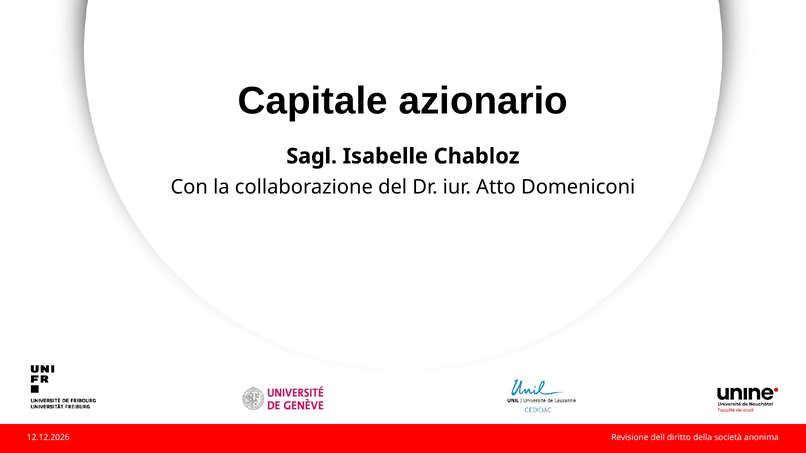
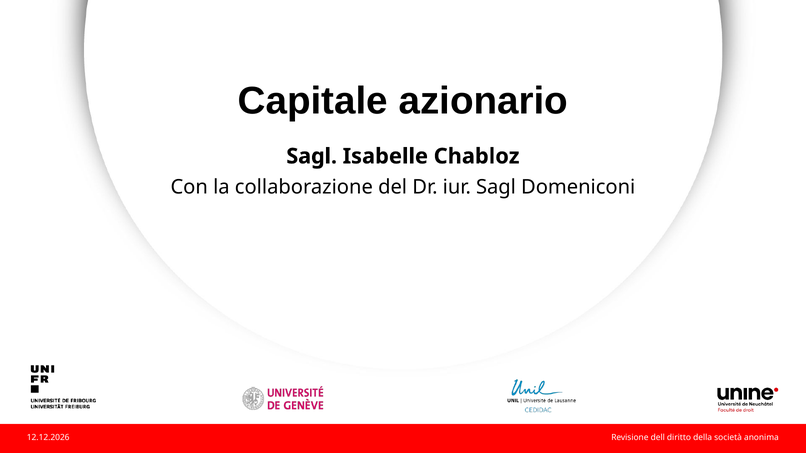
iur Atto: Atto -> Sagl (496, 187)
